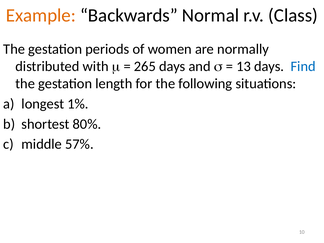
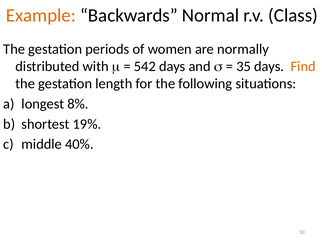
265: 265 -> 542 (145, 66)
13: 13 -> 35 (244, 66)
Find colour: blue -> orange (303, 66)
1%: 1% -> 8% (78, 104)
80%: 80% -> 19% (87, 124)
57%: 57% -> 40% (79, 144)
